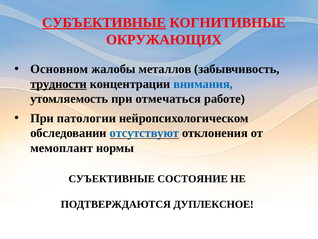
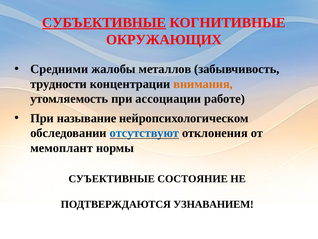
Основном: Основном -> Средними (59, 69)
трудности underline: present -> none (59, 84)
внимания colour: blue -> orange (203, 84)
отмечаться: отмечаться -> ассоциации (168, 99)
патологии: патологии -> называние (87, 118)
ДУПЛЕКСНОЕ: ДУПЛЕКСНОЕ -> УЗНАВАНИЕМ (214, 204)
